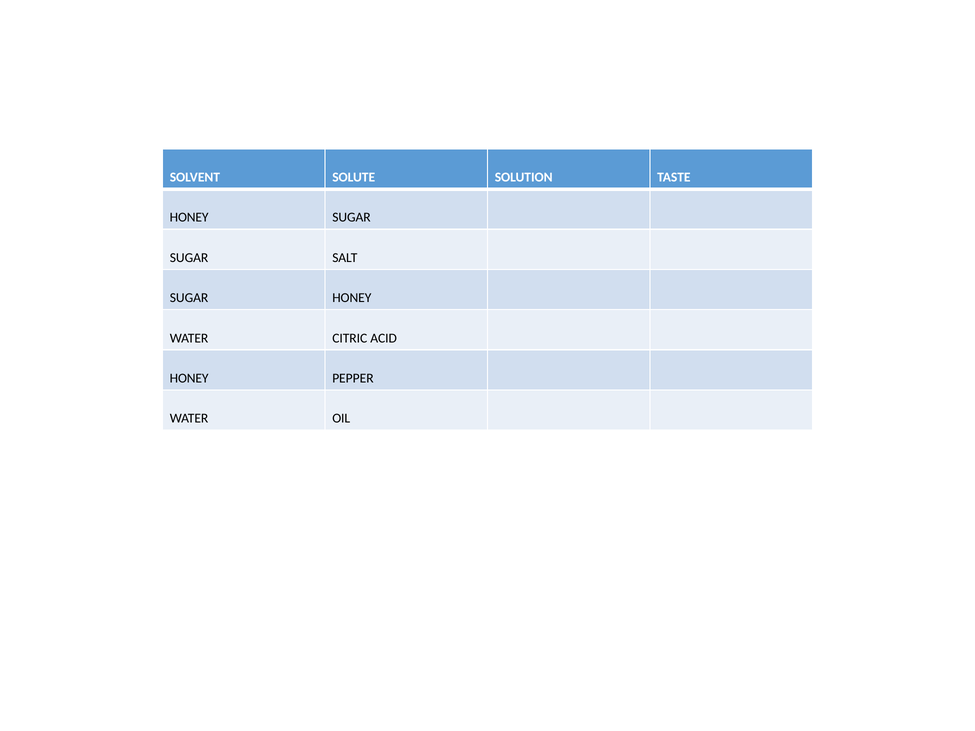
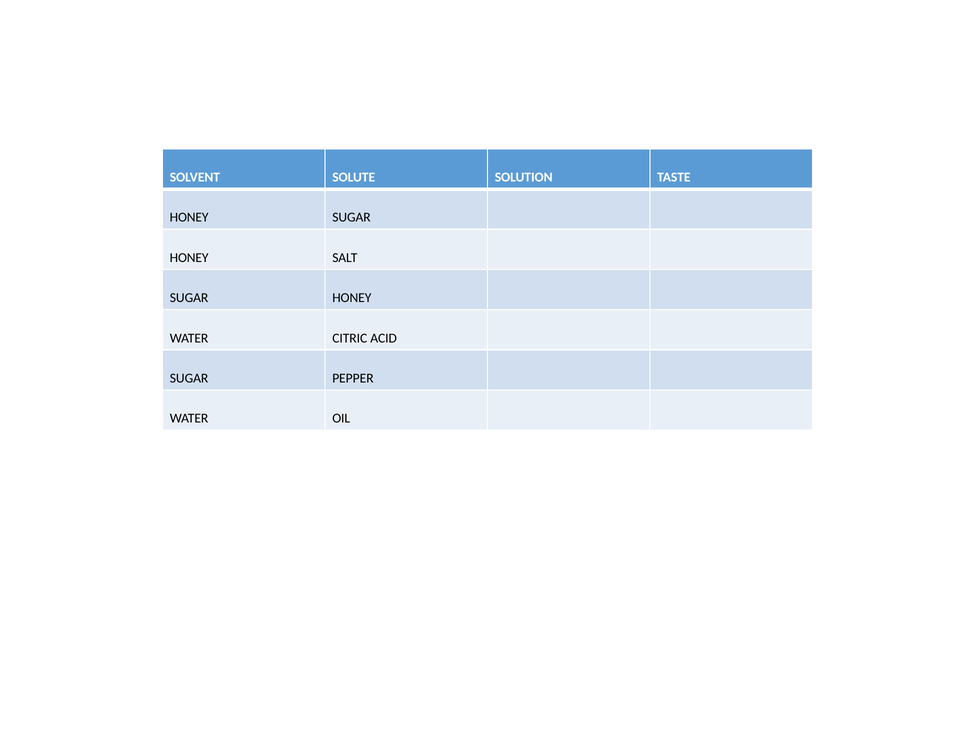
SUGAR: SUGAR -> HONEY (189, 258)
HONEY: HONEY -> SUGAR (189, 378)
